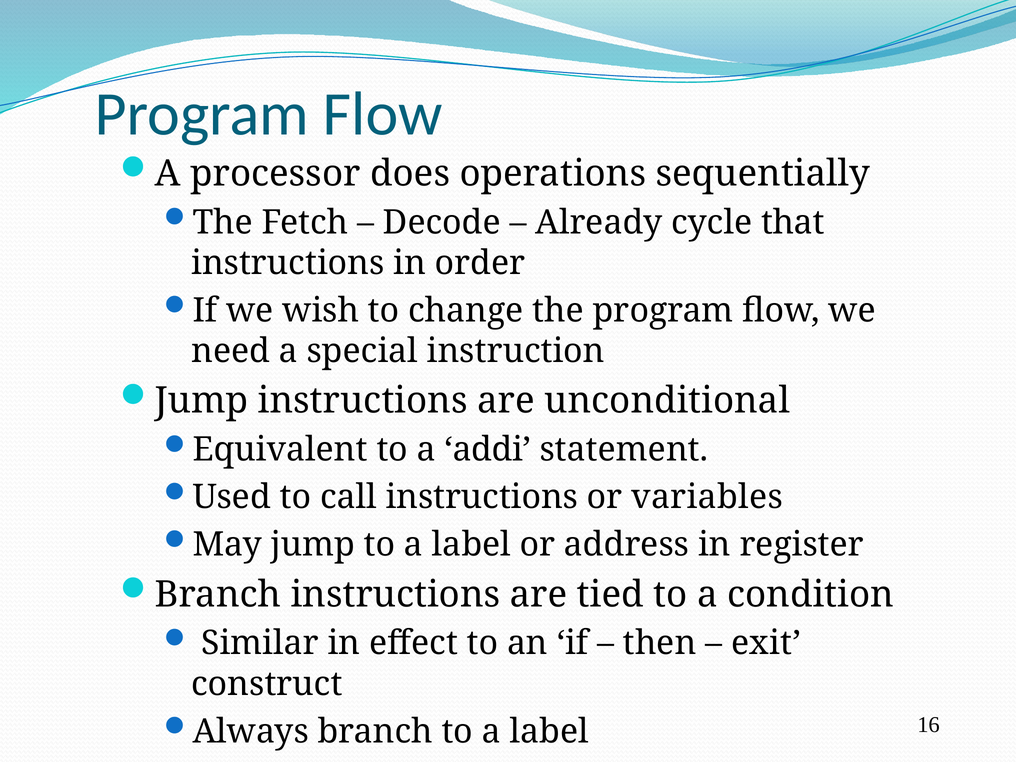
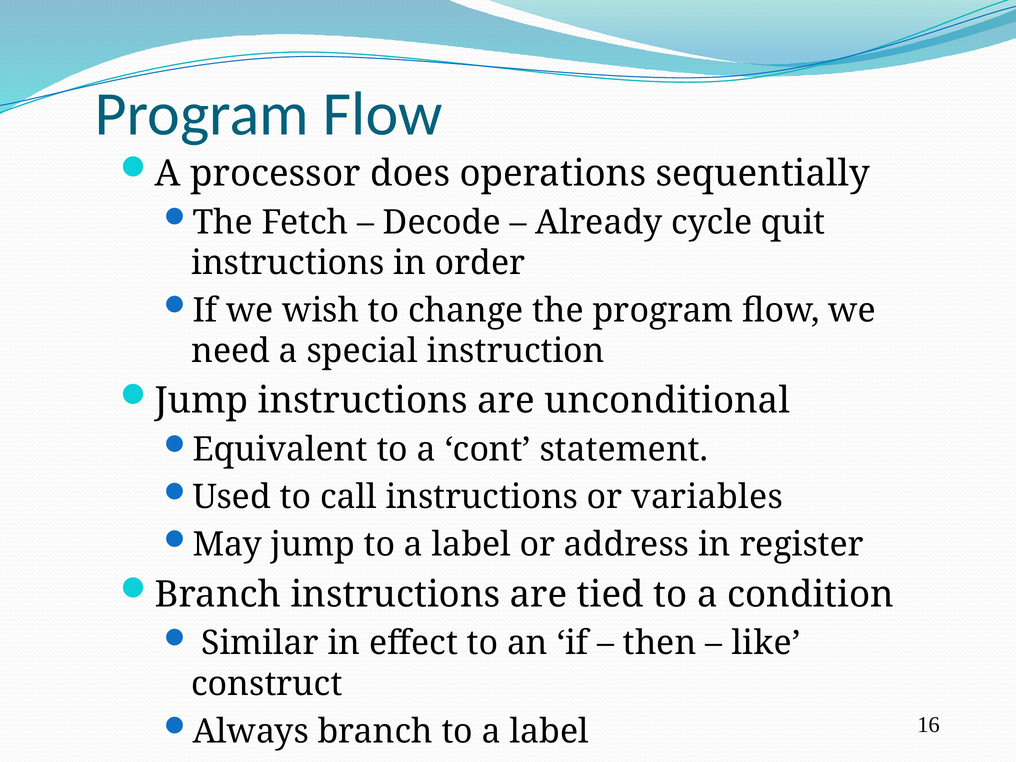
that: that -> quit (793, 222)
addi: addi -> cont (488, 450)
exit: exit -> like (766, 643)
